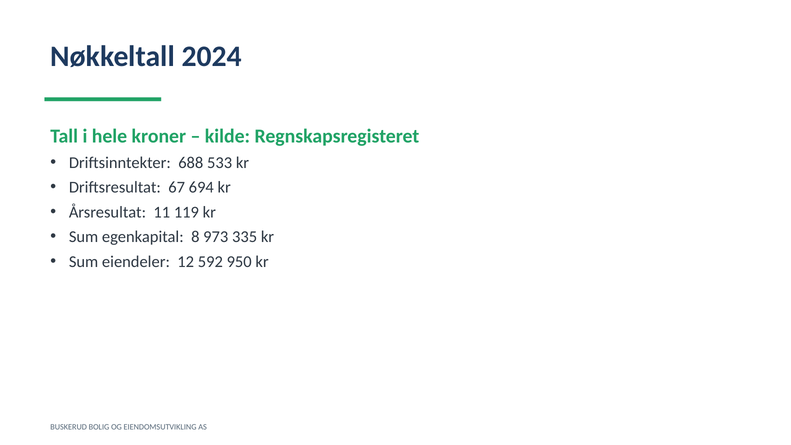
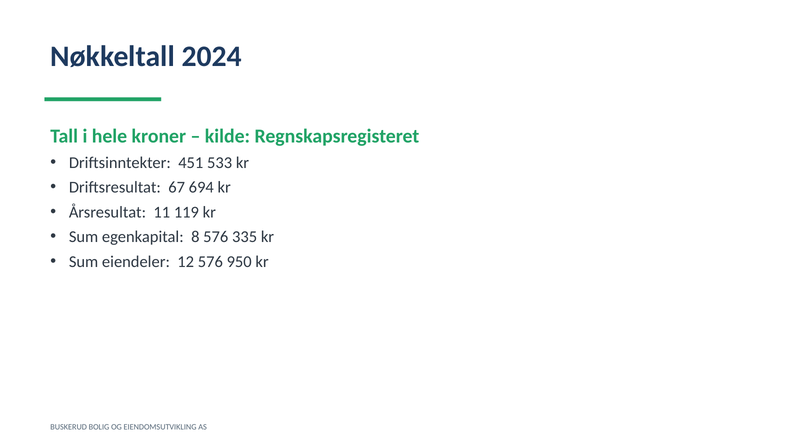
688: 688 -> 451 (191, 163)
8 973: 973 -> 576 (216, 237)
12 592: 592 -> 576 (210, 262)
